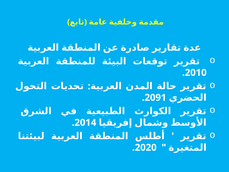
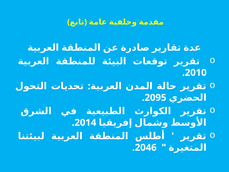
2091: 2091 -> 2095 (155, 97)
2020: 2020 -> 2046 (146, 147)
